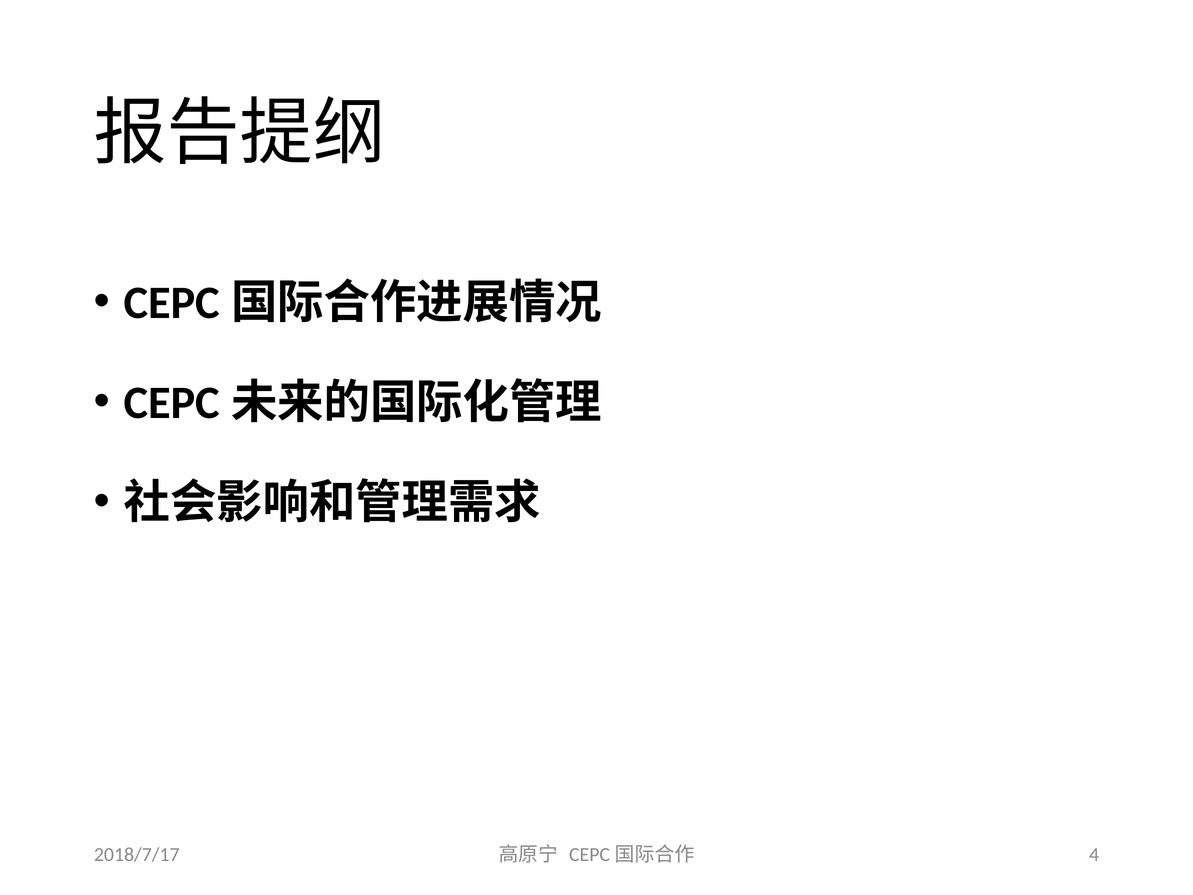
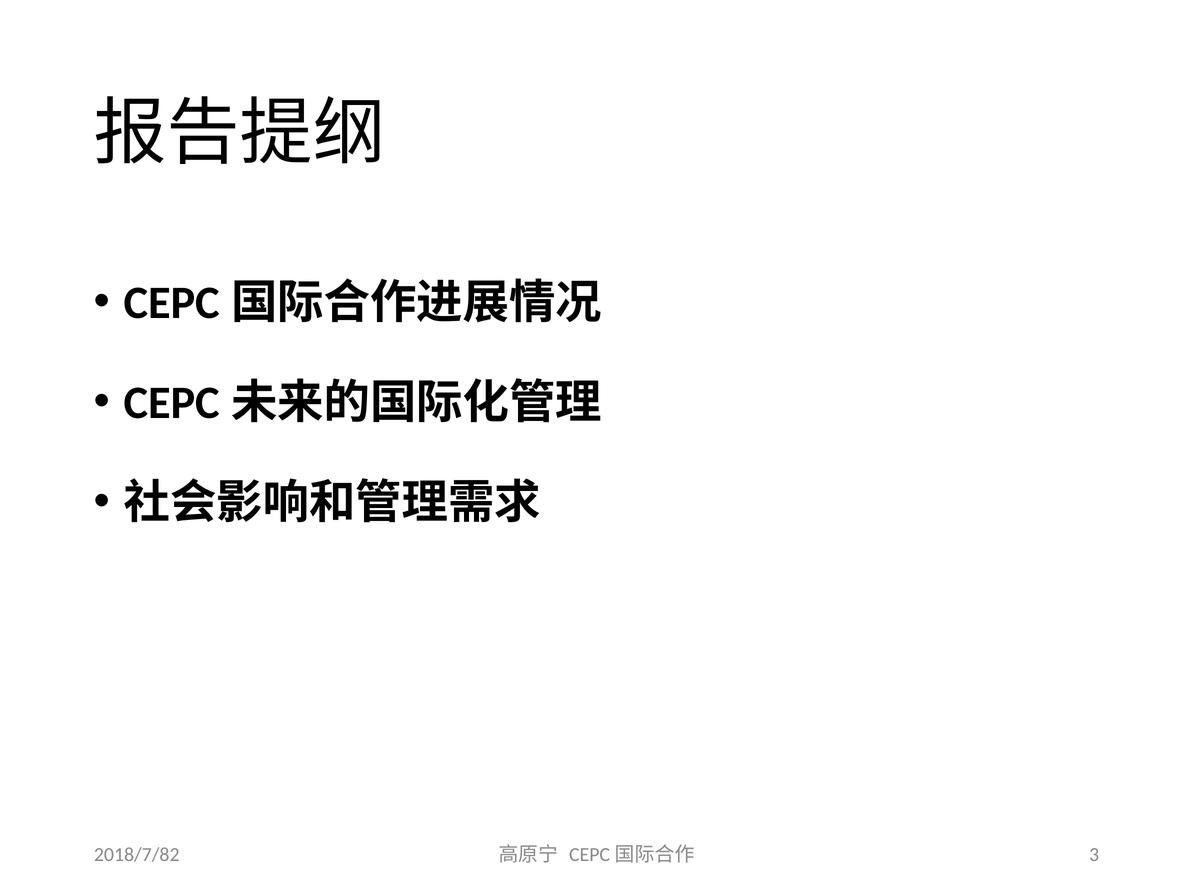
2018/7/17: 2018/7/17 -> 2018/7/82 (137, 854)
4: 4 -> 3 (1094, 854)
